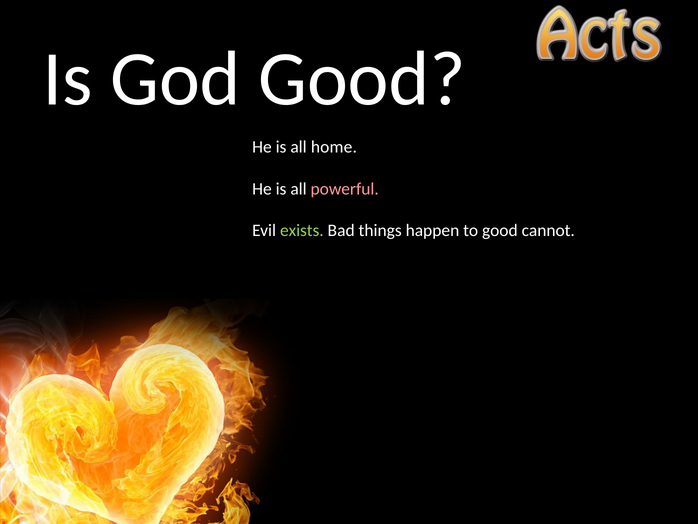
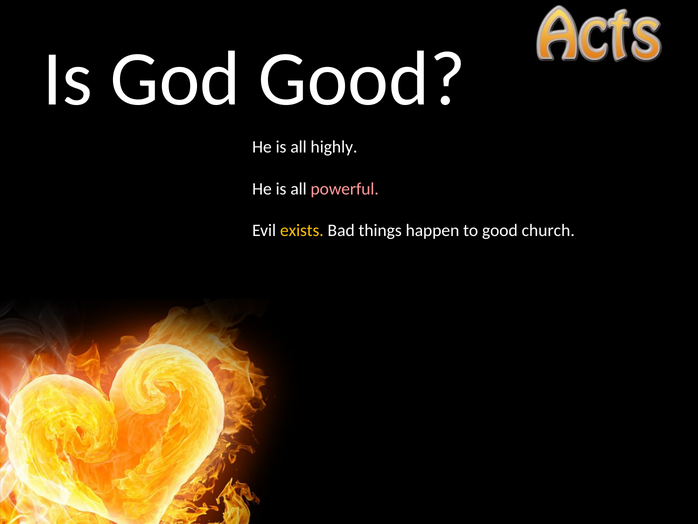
home: home -> highly (334, 147)
exists colour: light green -> yellow (302, 230)
cannot: cannot -> church (548, 230)
